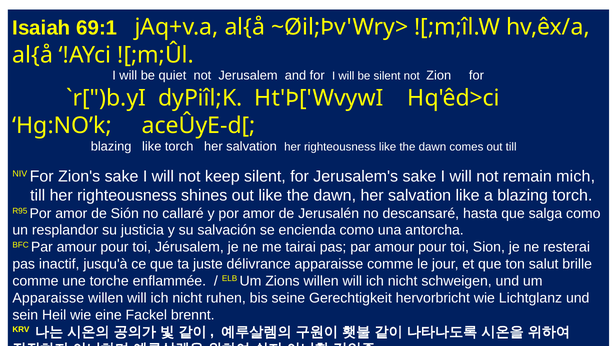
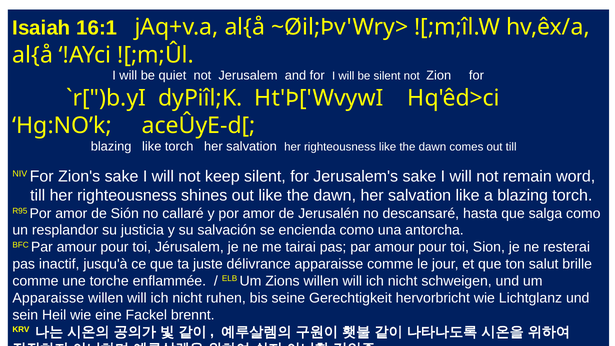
69:1: 69:1 -> 16:1 (97, 28)
mich: mich -> word (576, 176)
